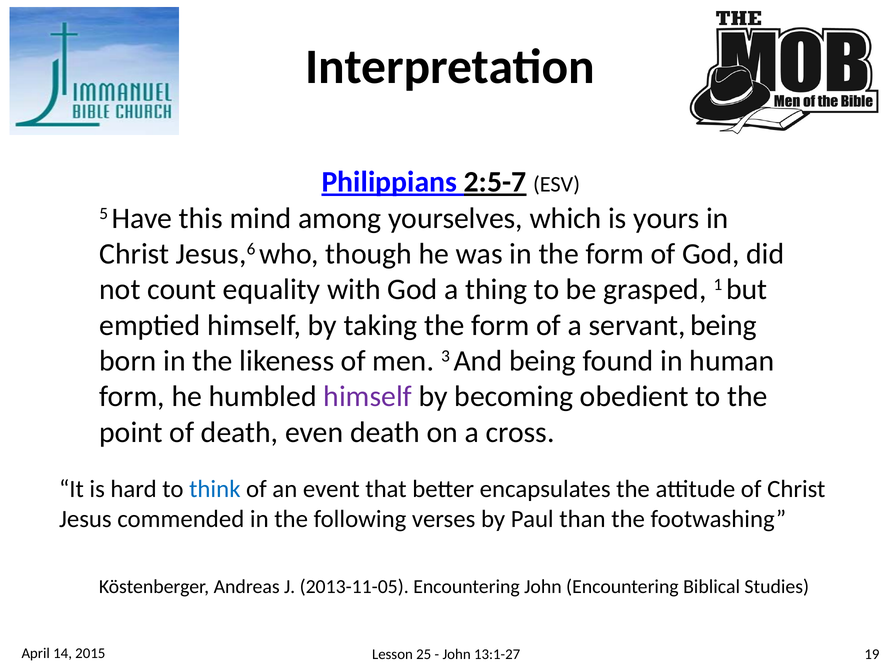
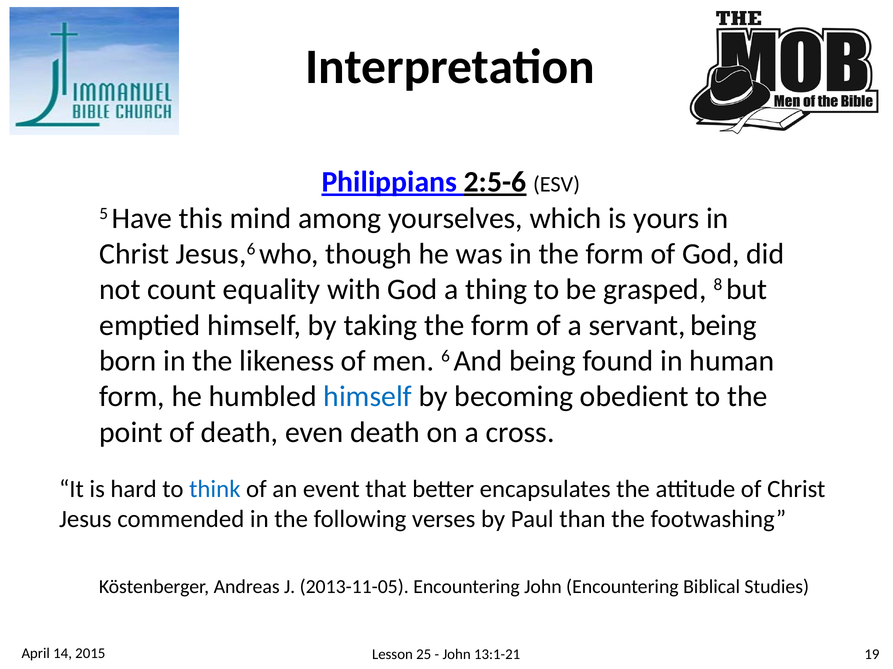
2:5-7: 2:5-7 -> 2:5-6 (495, 182)
1: 1 -> 8 (718, 285)
3: 3 -> 6 (446, 357)
himself colour: purple -> blue (368, 397)
13:1-27: 13:1-27 -> 13:1-21 (497, 655)
